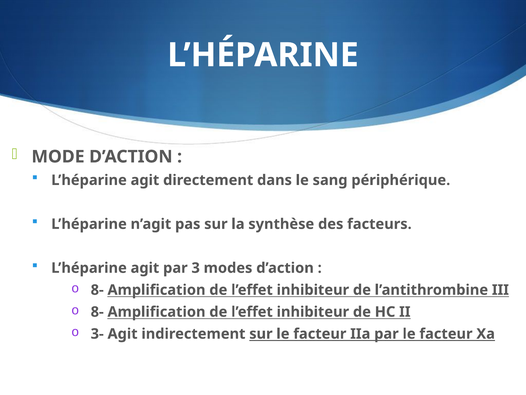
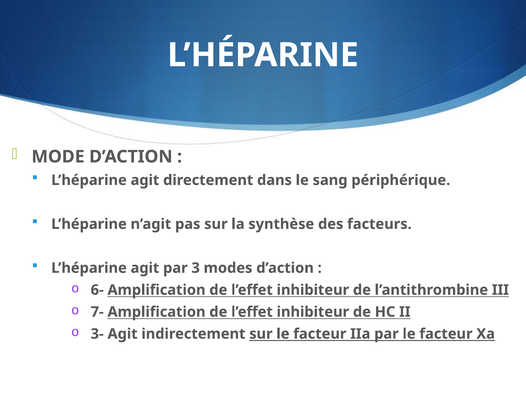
8-: 8- -> 6- (97, 290)
8-: 8- -> 7- (97, 312)
